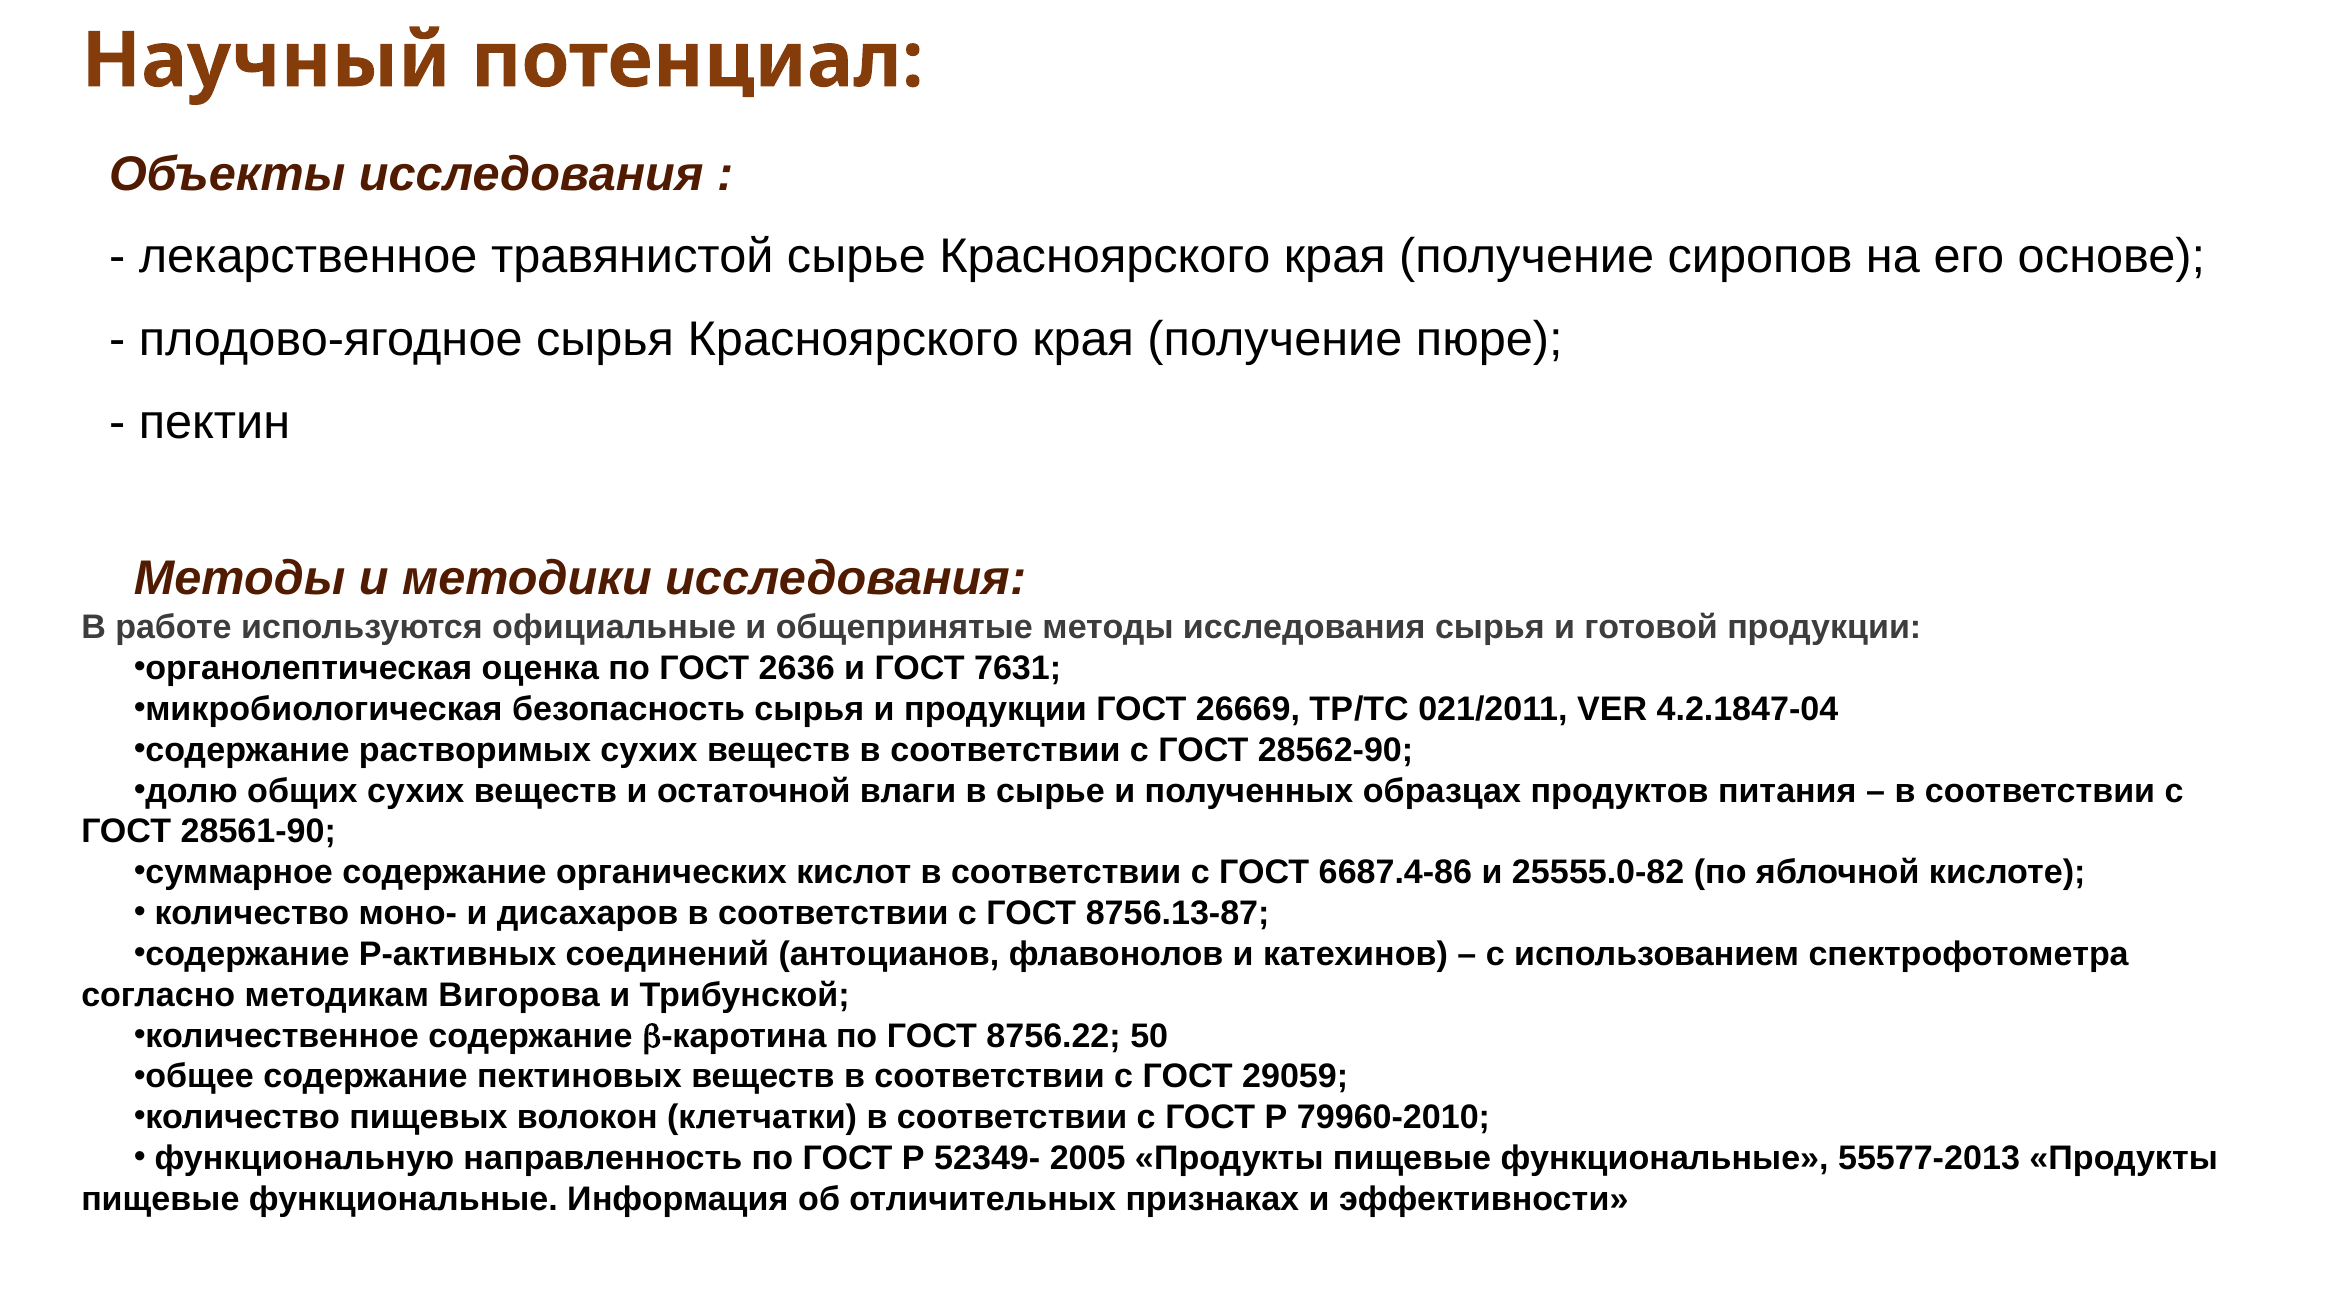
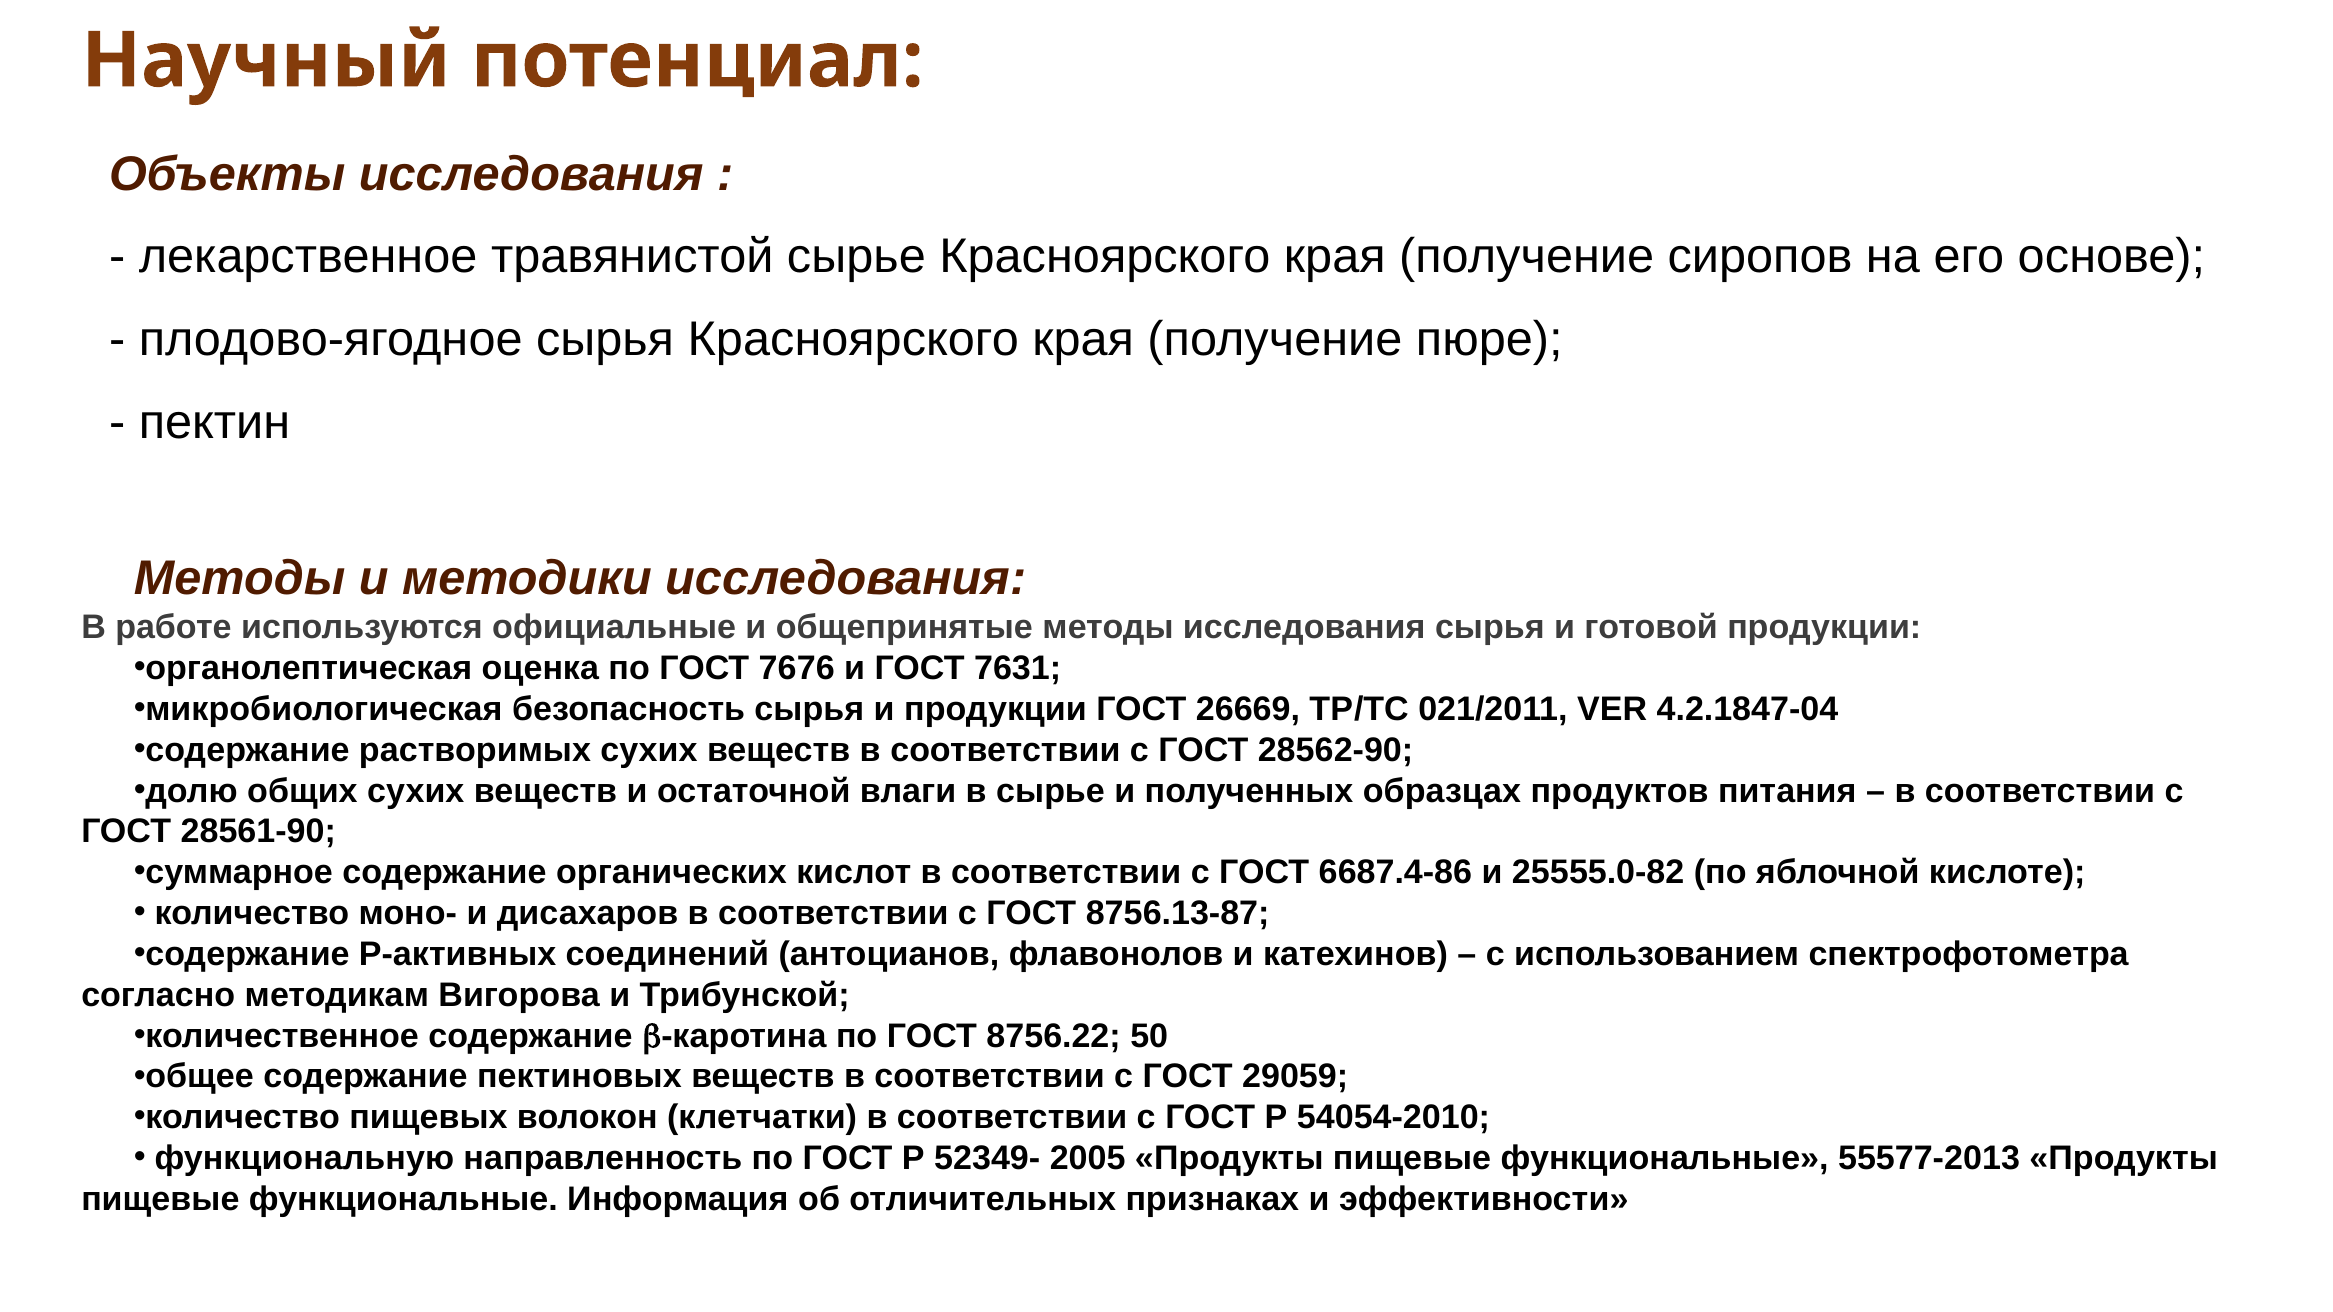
2636: 2636 -> 7676 (797, 668)
79960-2010: 79960-2010 -> 54054-2010 (1393, 1118)
